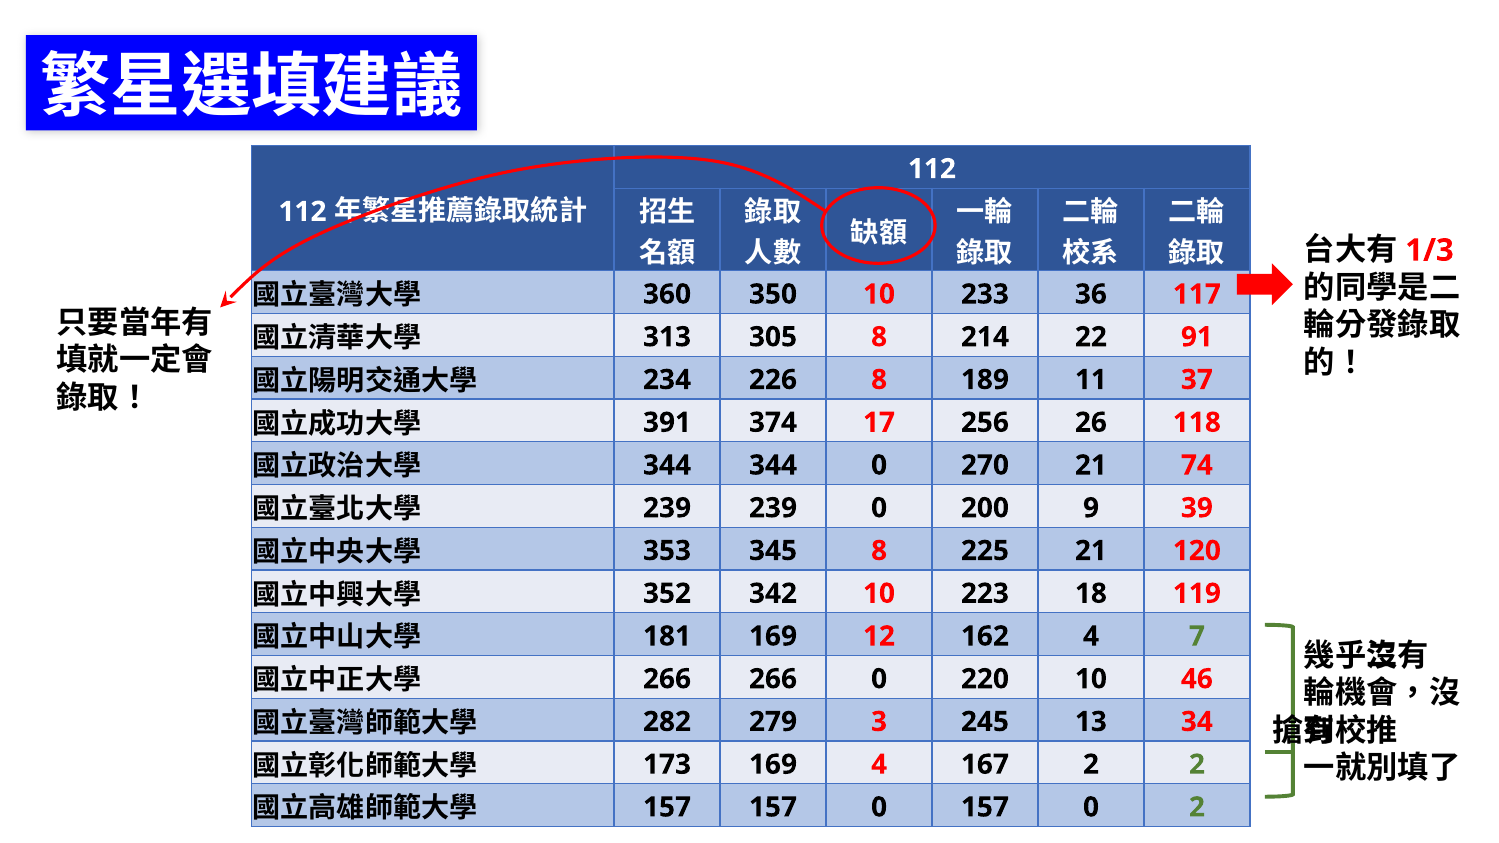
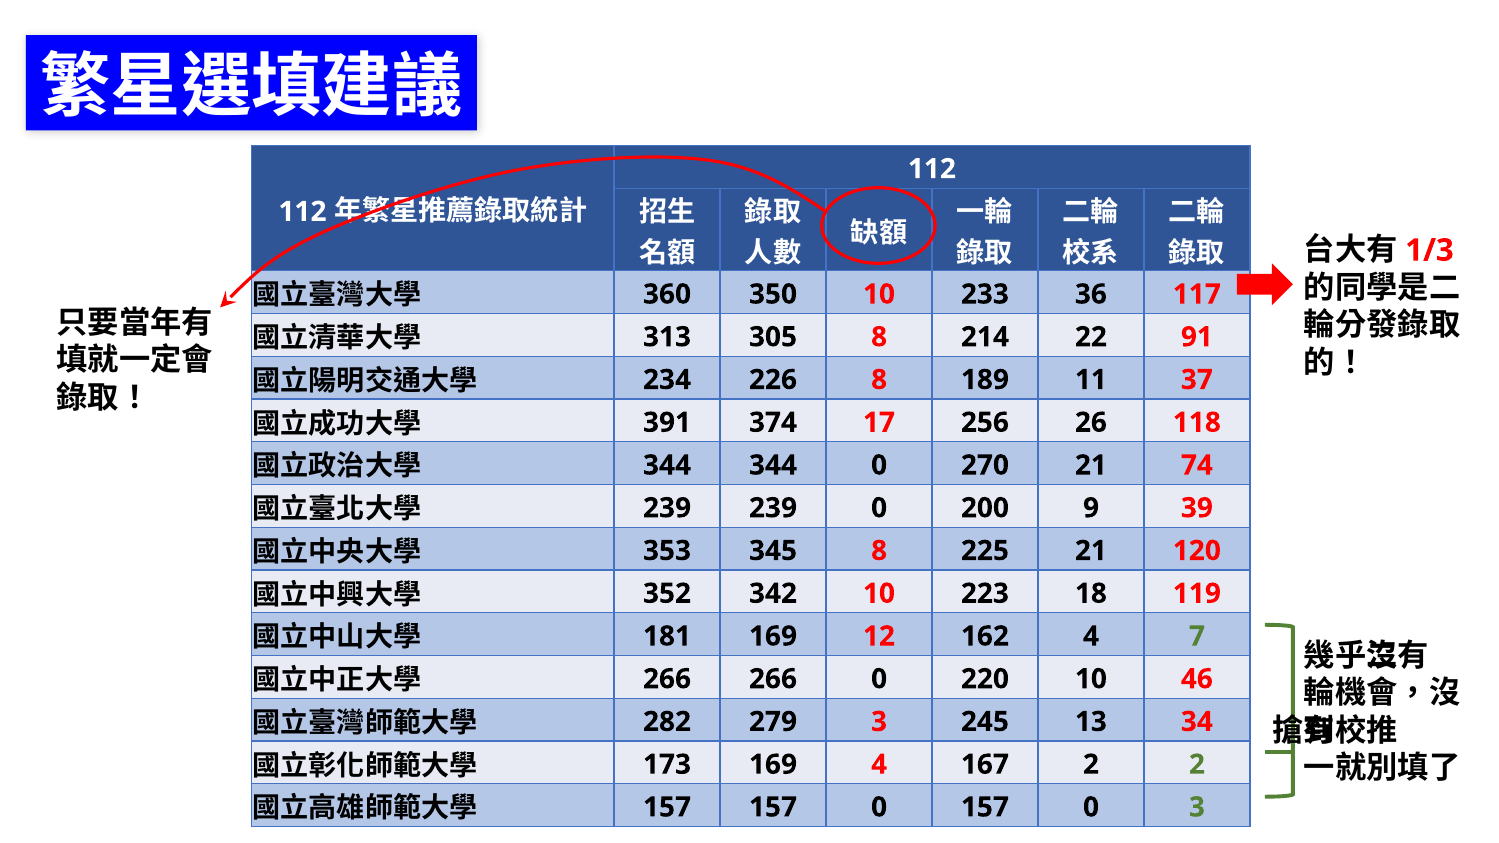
0 2: 2 -> 3 (1197, 807)
